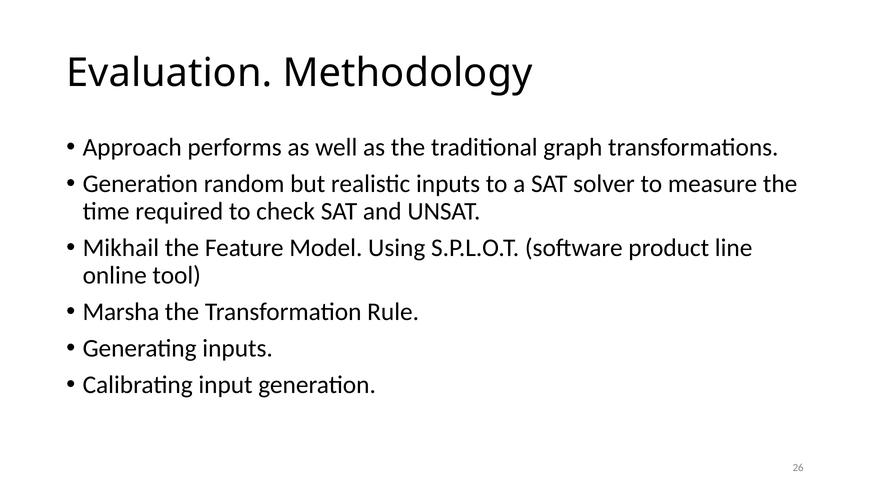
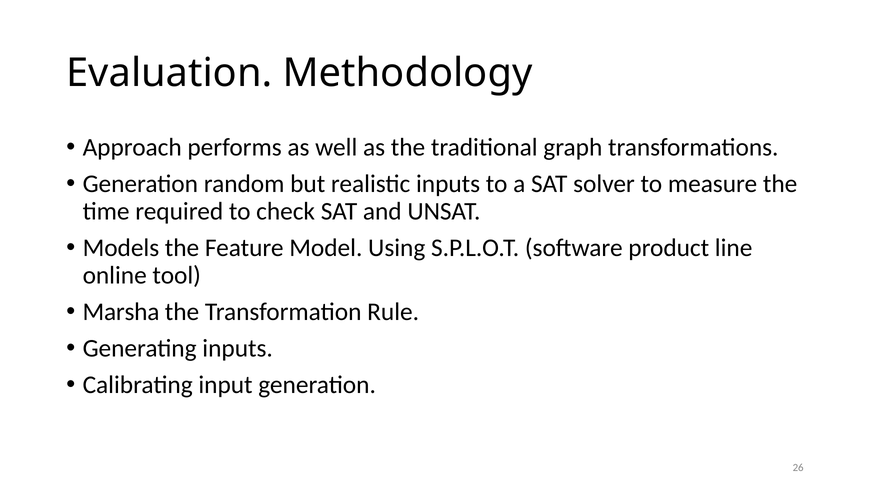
Mikhail: Mikhail -> Models (121, 247)
